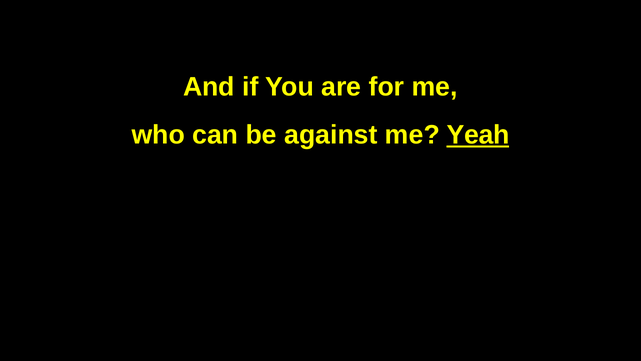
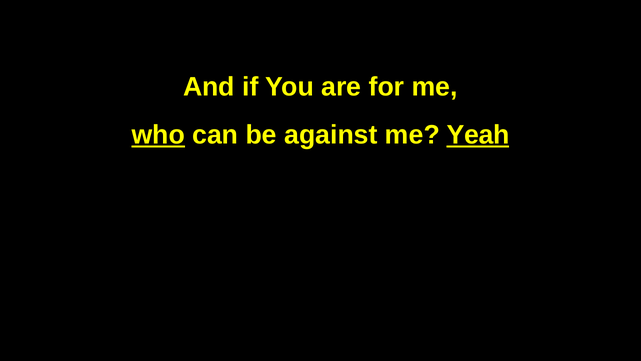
who underline: none -> present (158, 135)
